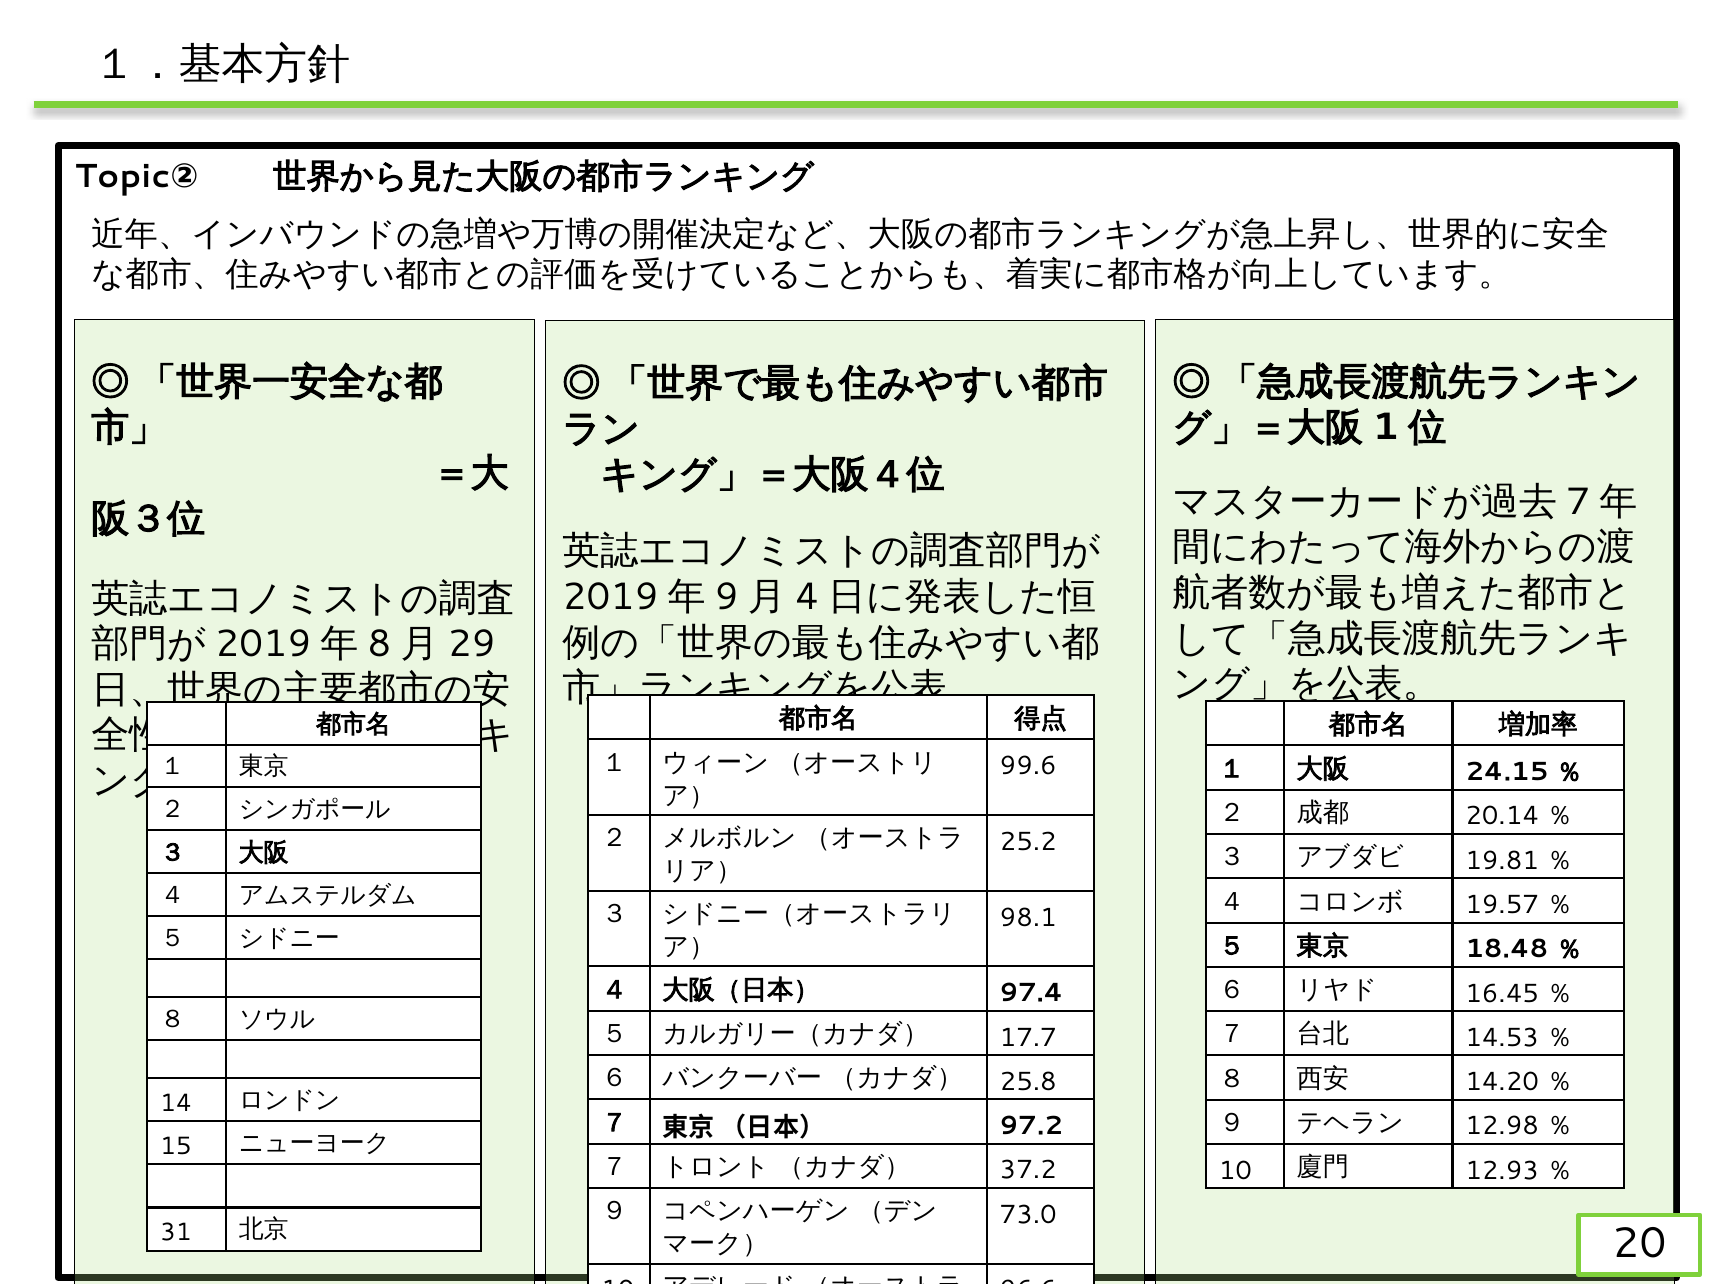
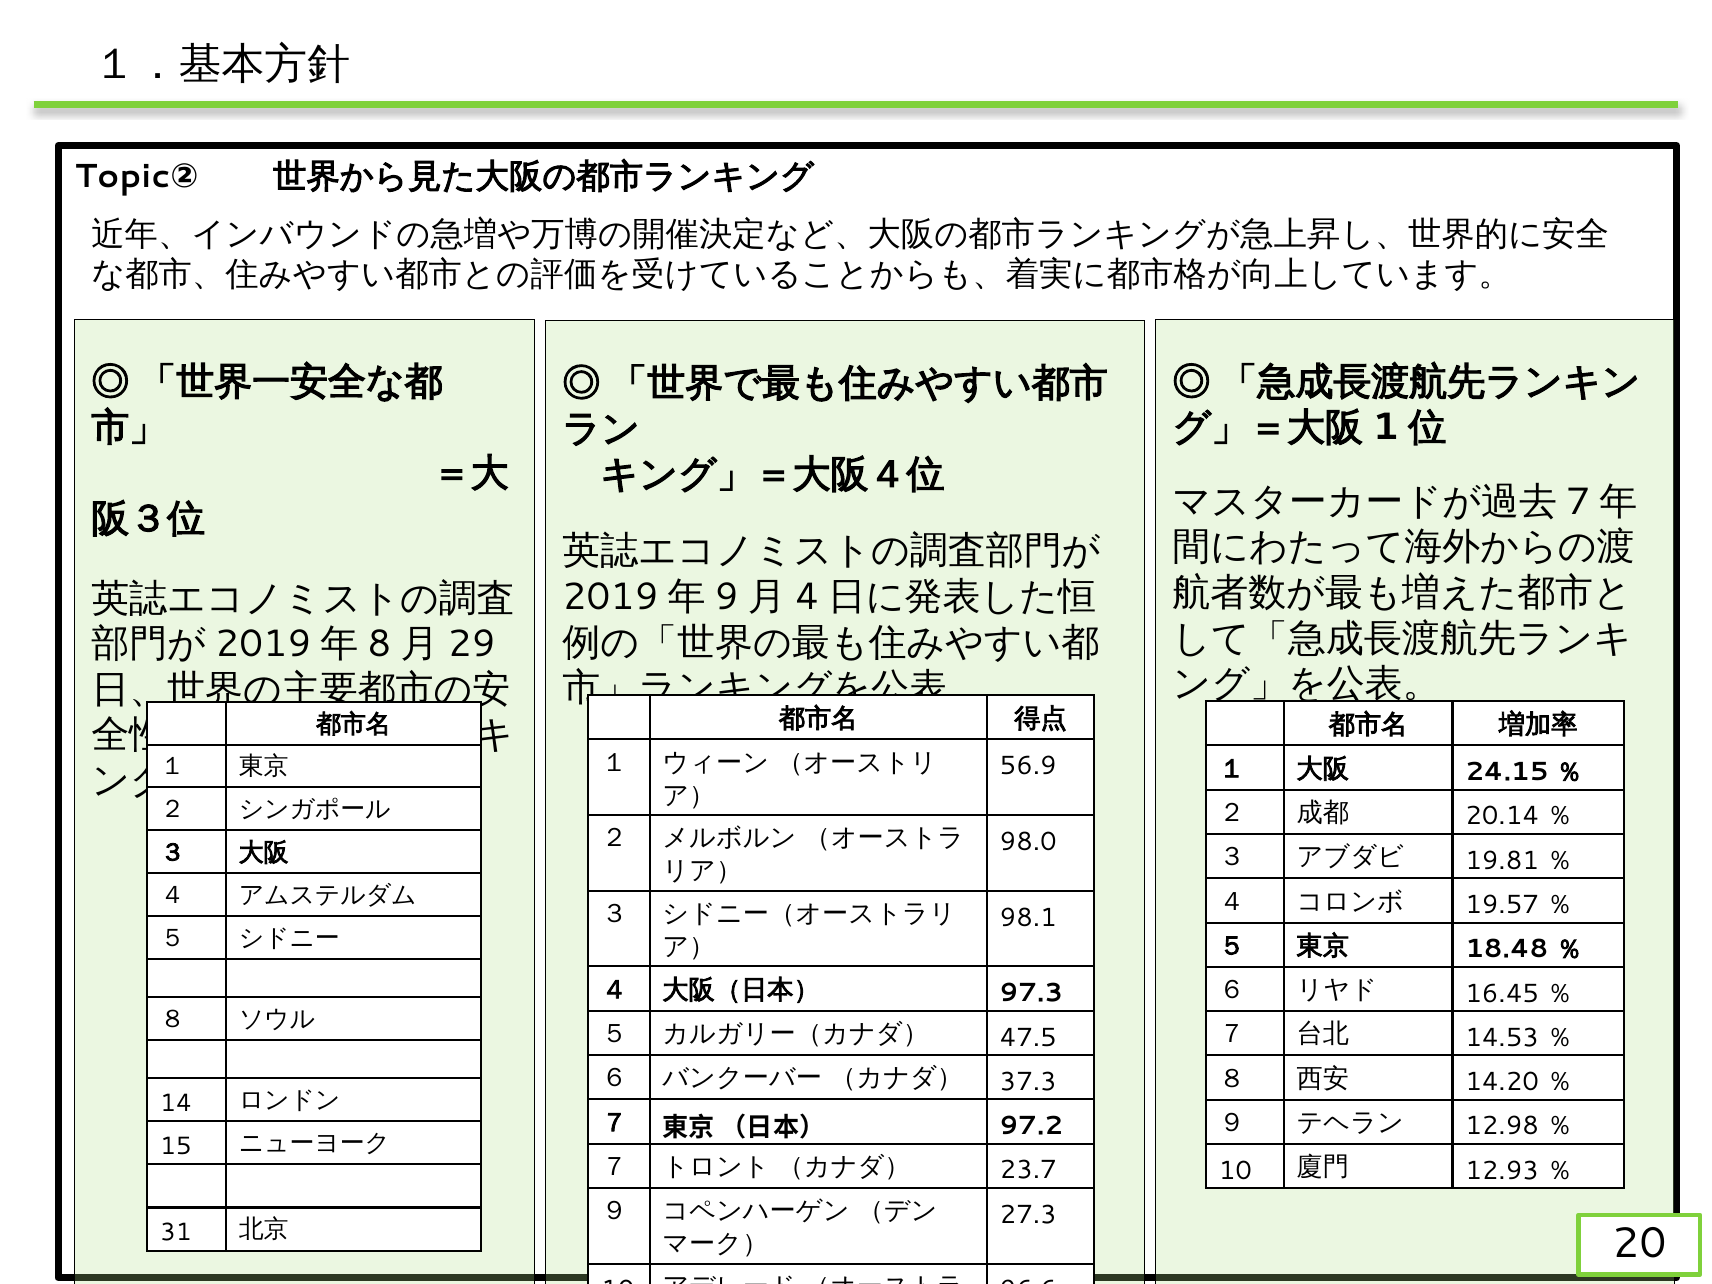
99.6: 99.6 -> 56.9 (1028, 766)
25.2: 25.2 -> 98.0 (1028, 842)
97.4: 97.4 -> 97.3 (1031, 993)
17.7: 17.7 -> 47.5 (1028, 1037)
25.8: 25.8 -> 37.3 (1028, 1082)
37.2: 37.2 -> 23.7 (1028, 1170)
73.0: 73.0 -> 27.3 (1028, 1215)
